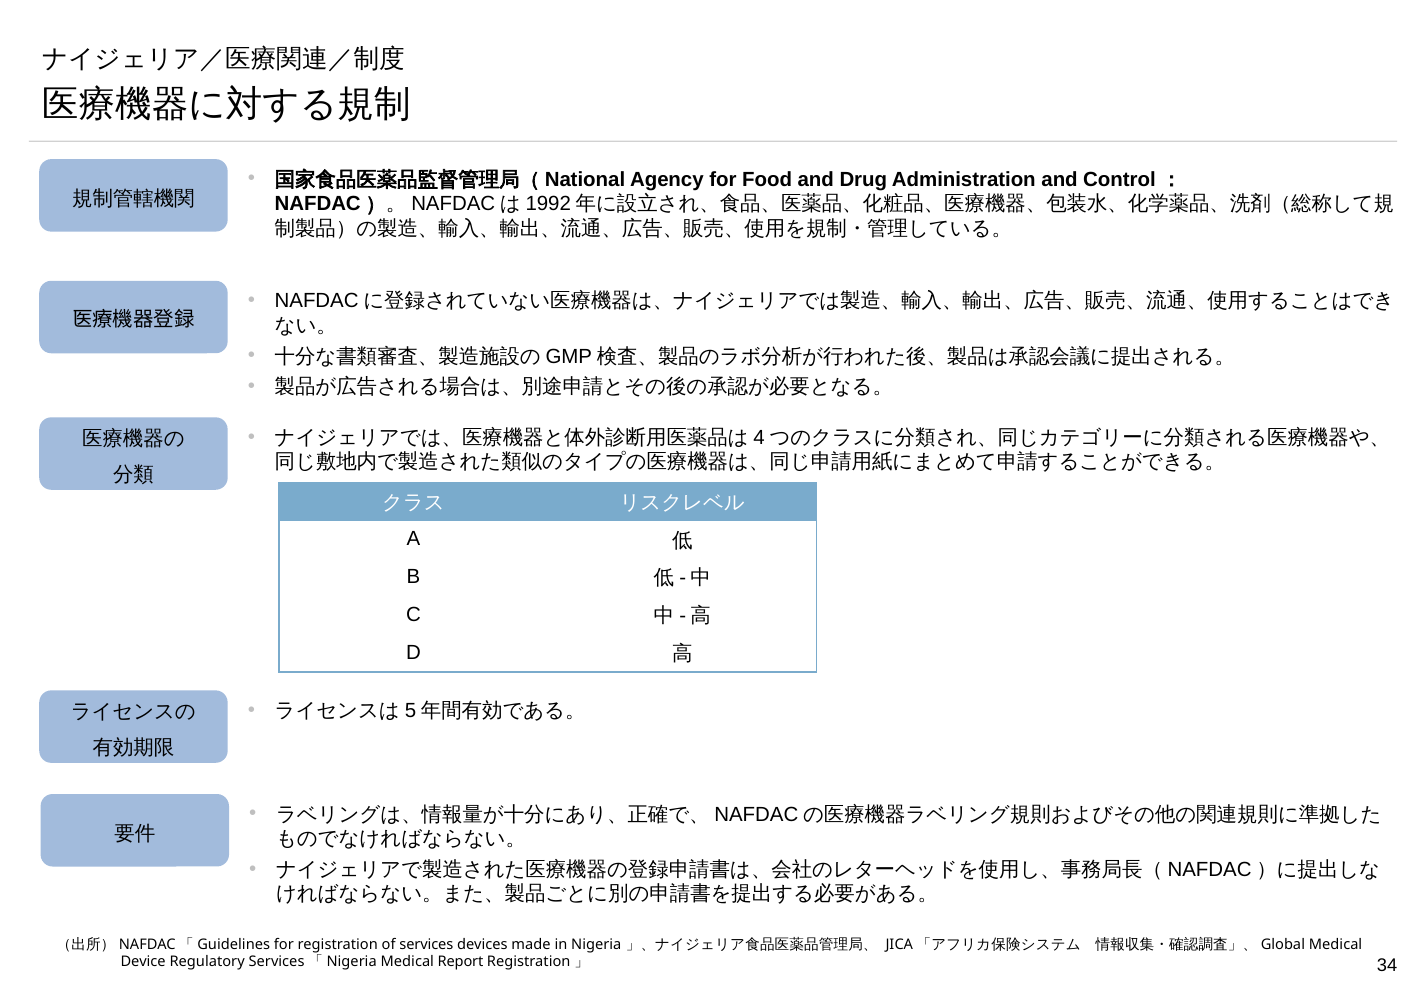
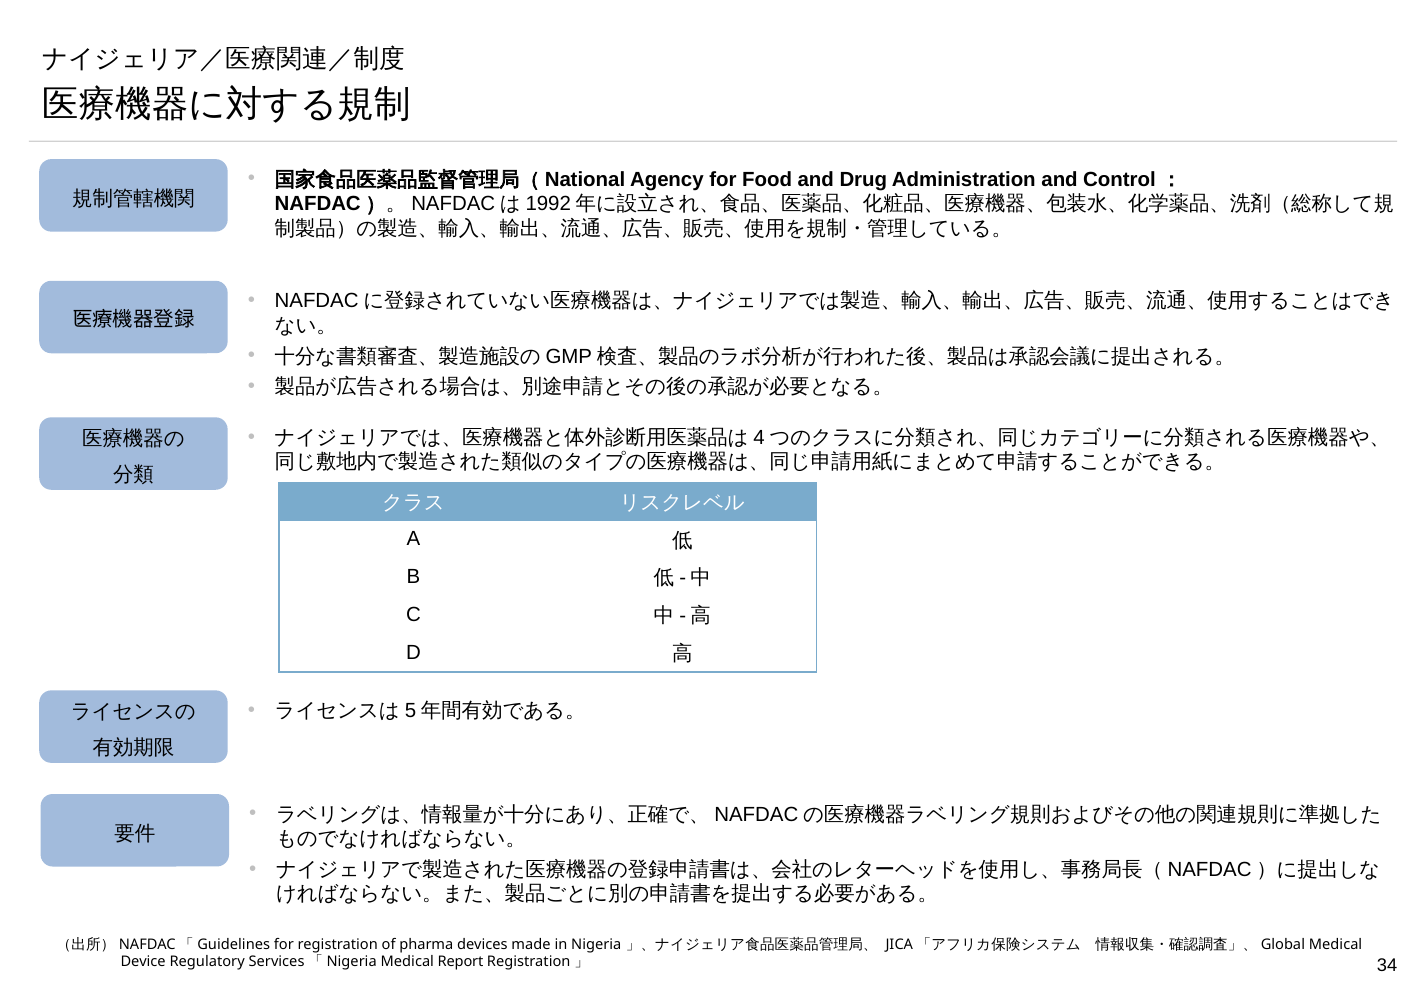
of services: services -> pharma (426, 945)
